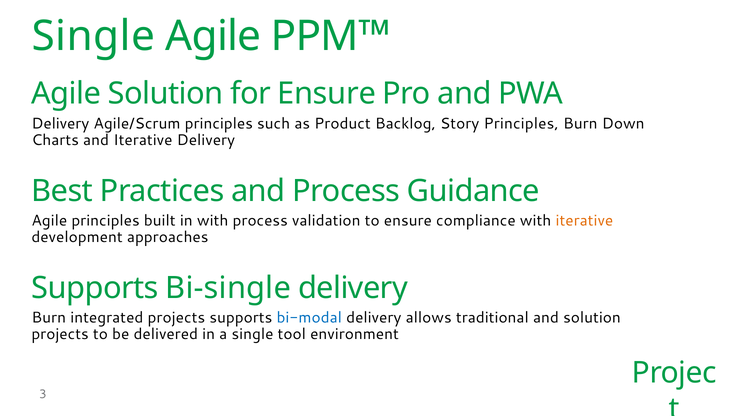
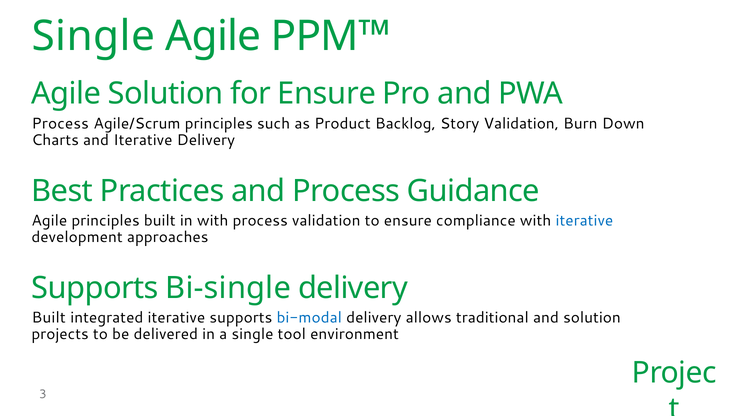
Delivery: Delivery -> Process (60, 124)
Story Principles: Principles -> Validation (521, 124)
iterative colour: orange -> blue (584, 221)
Burn: Burn -> Built (49, 318)
integrated projects: projects -> iterative (176, 318)
